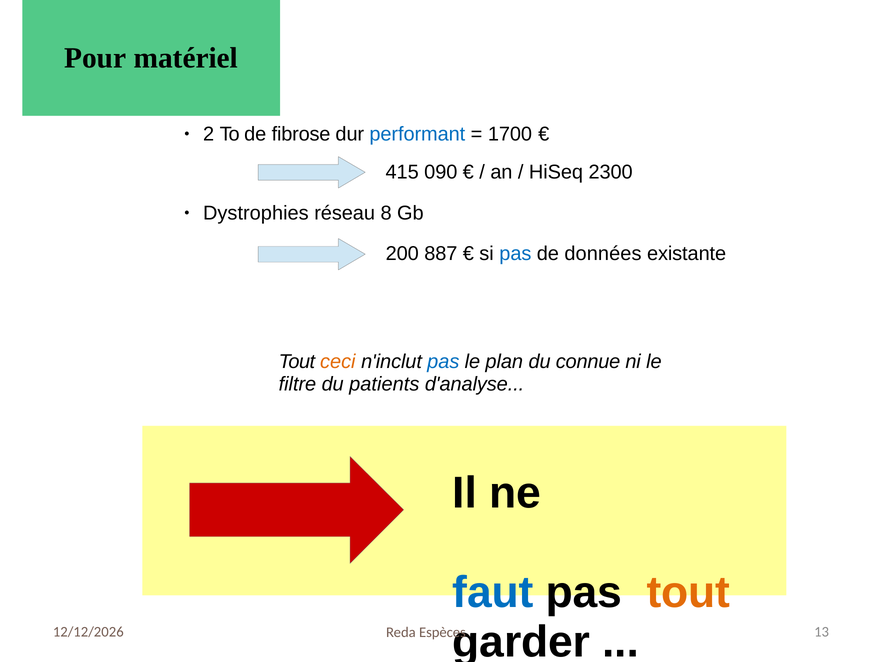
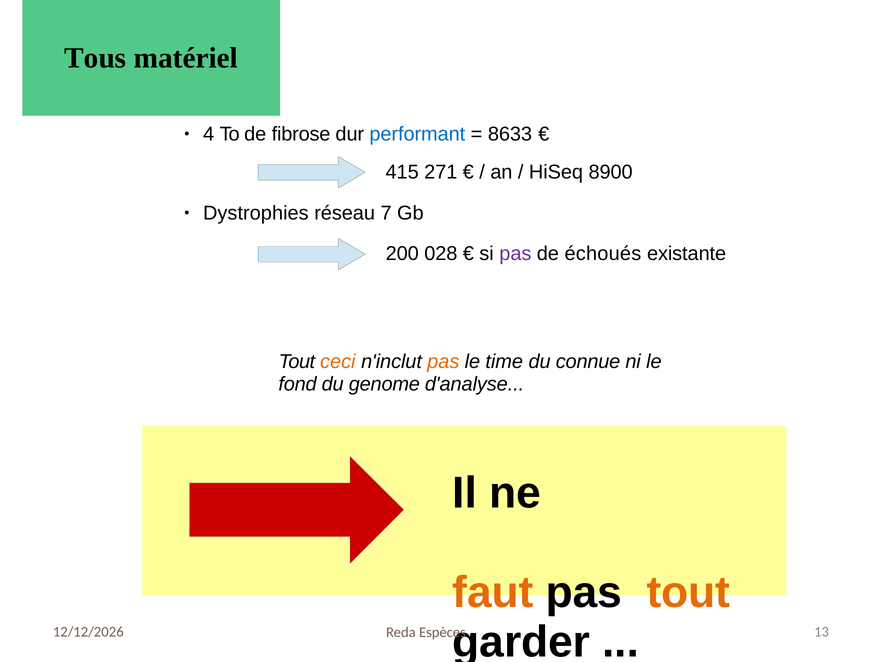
Pour: Pour -> Tous (95, 58)
2: 2 -> 4 (209, 134)
1700: 1700 -> 8633 (510, 134)
090: 090 -> 271 (441, 172)
2300: 2300 -> 8900 (611, 172)
8: 8 -> 7 (386, 213)
887: 887 -> 028 (441, 254)
pas colour: blue -> purple (515, 254)
données: données -> échoués (603, 254)
pas colour: blue -> orange (443, 361)
plan: plan -> time (504, 361)
filtre: filtre -> fond (298, 384)
patients: patients -> genome (384, 384)
faut colour: blue -> orange (493, 592)
